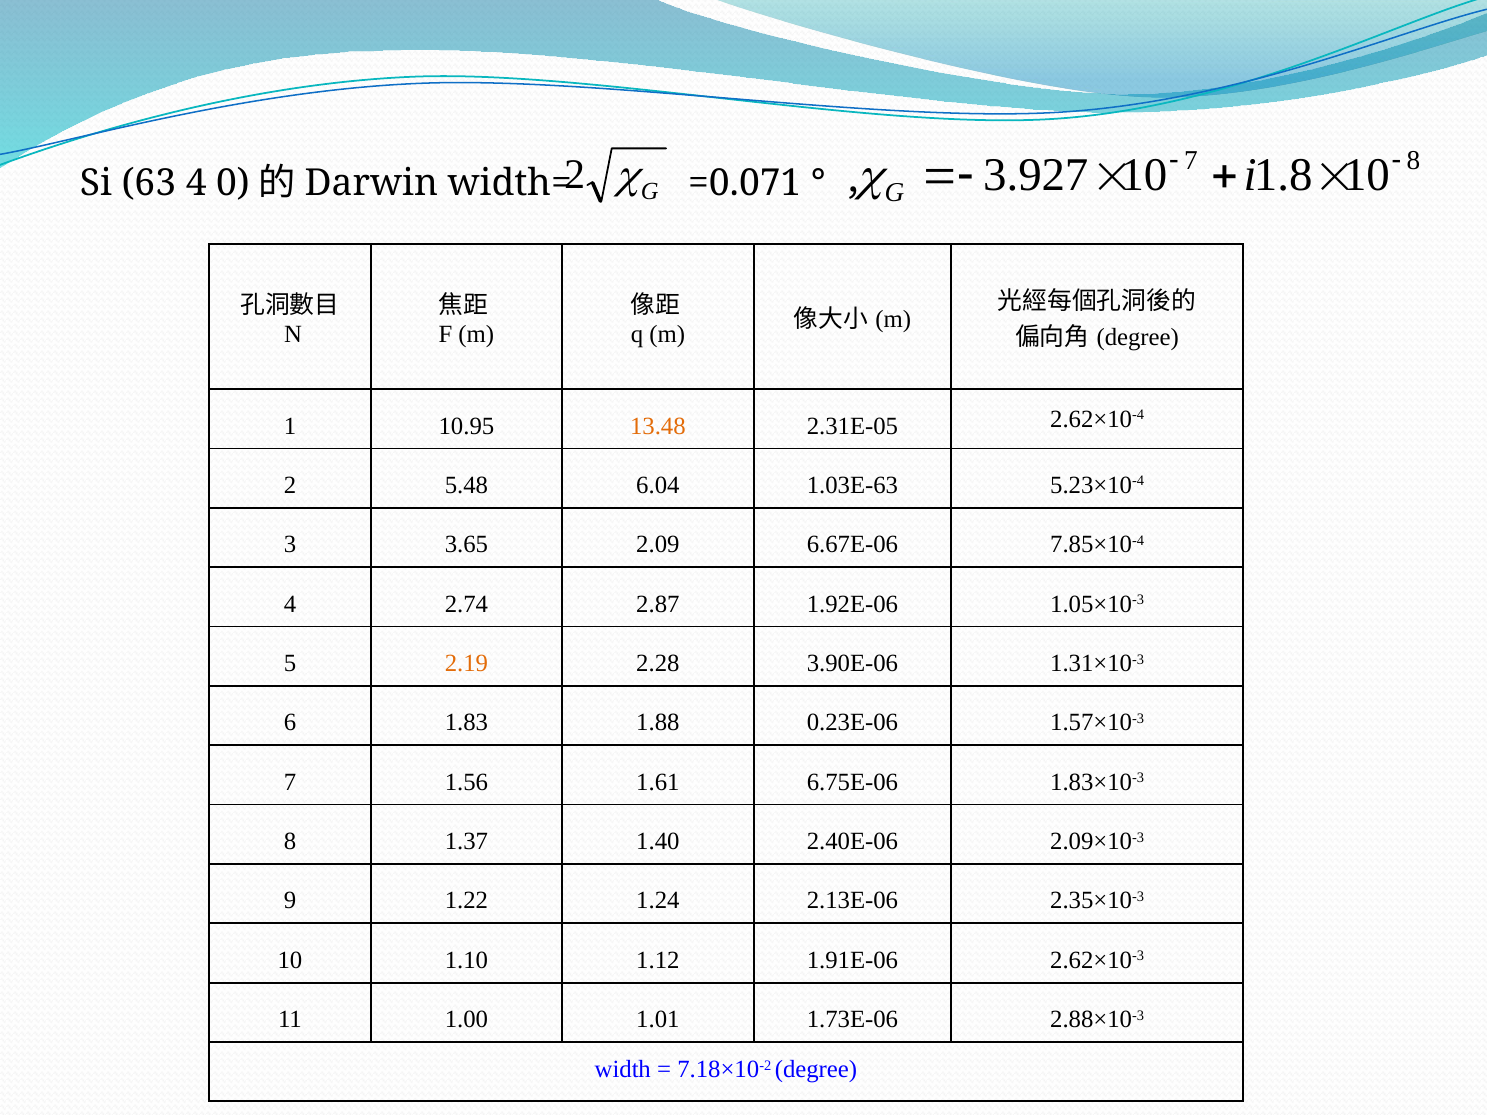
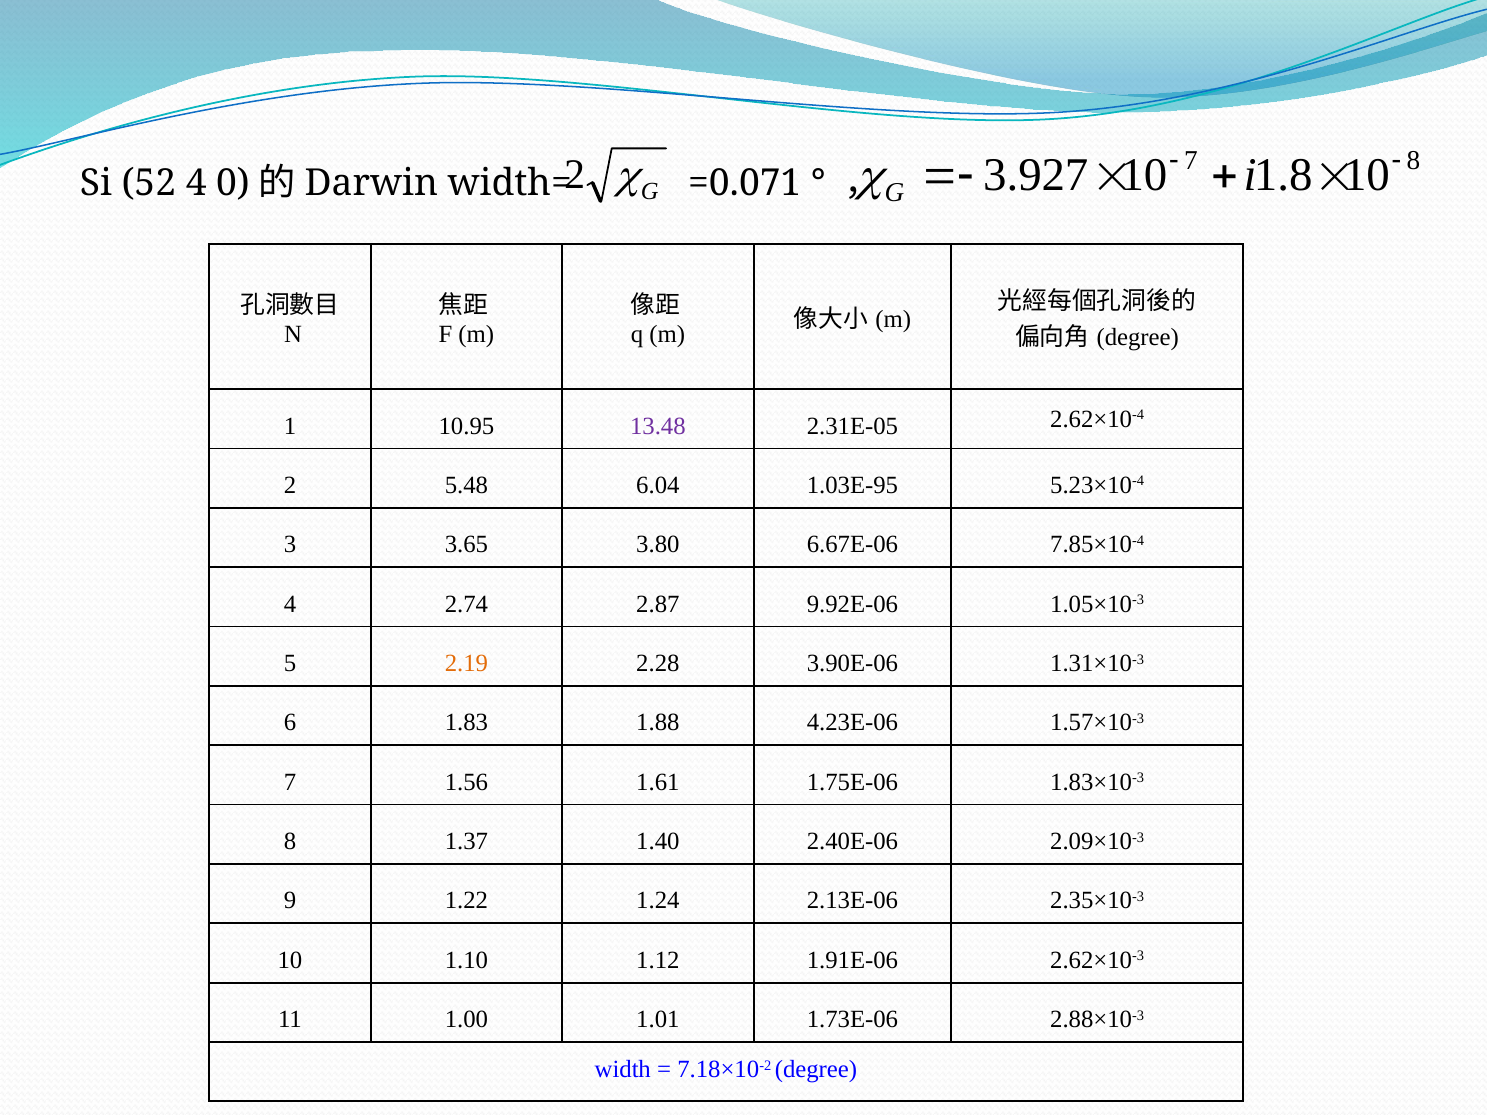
63: 63 -> 52 (149, 183)
13.48 colour: orange -> purple (658, 426)
1.03E-63: 1.03E-63 -> 1.03E-95 (852, 485)
2.09: 2.09 -> 3.80 (658, 545)
1.92E-06: 1.92E-06 -> 9.92E-06 (852, 604)
0.23E-06: 0.23E-06 -> 4.23E-06 (852, 723)
6.75E-06: 6.75E-06 -> 1.75E-06 (852, 782)
